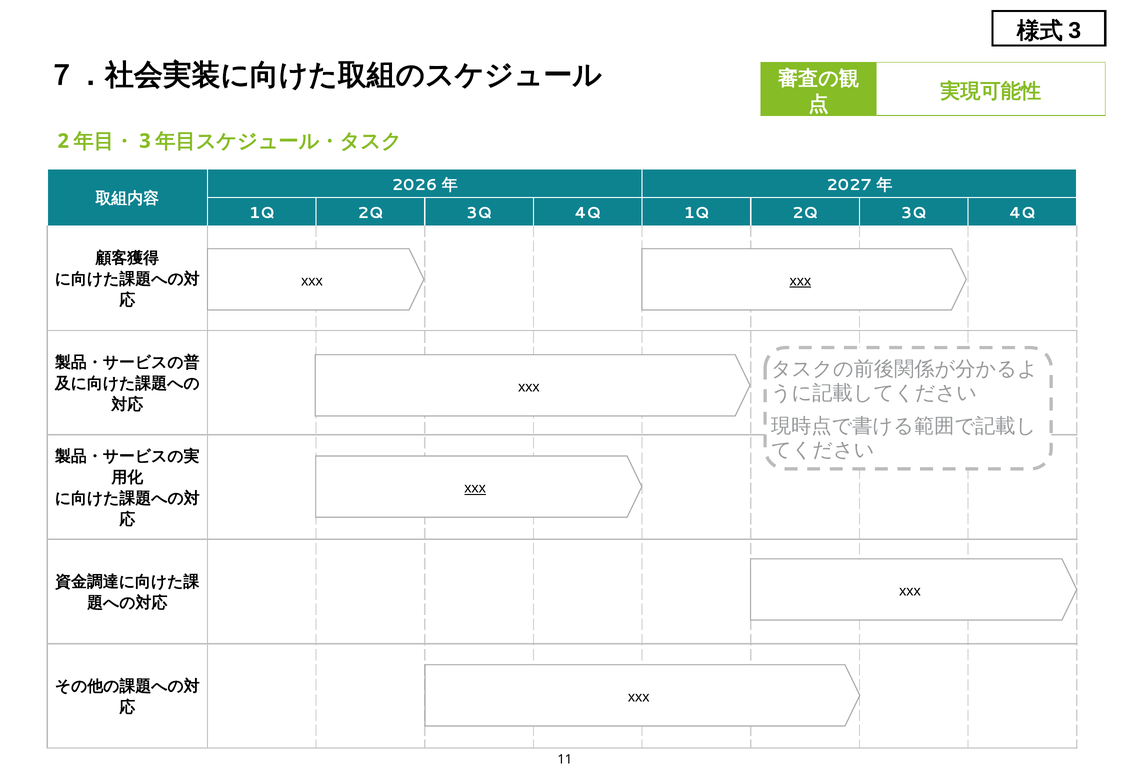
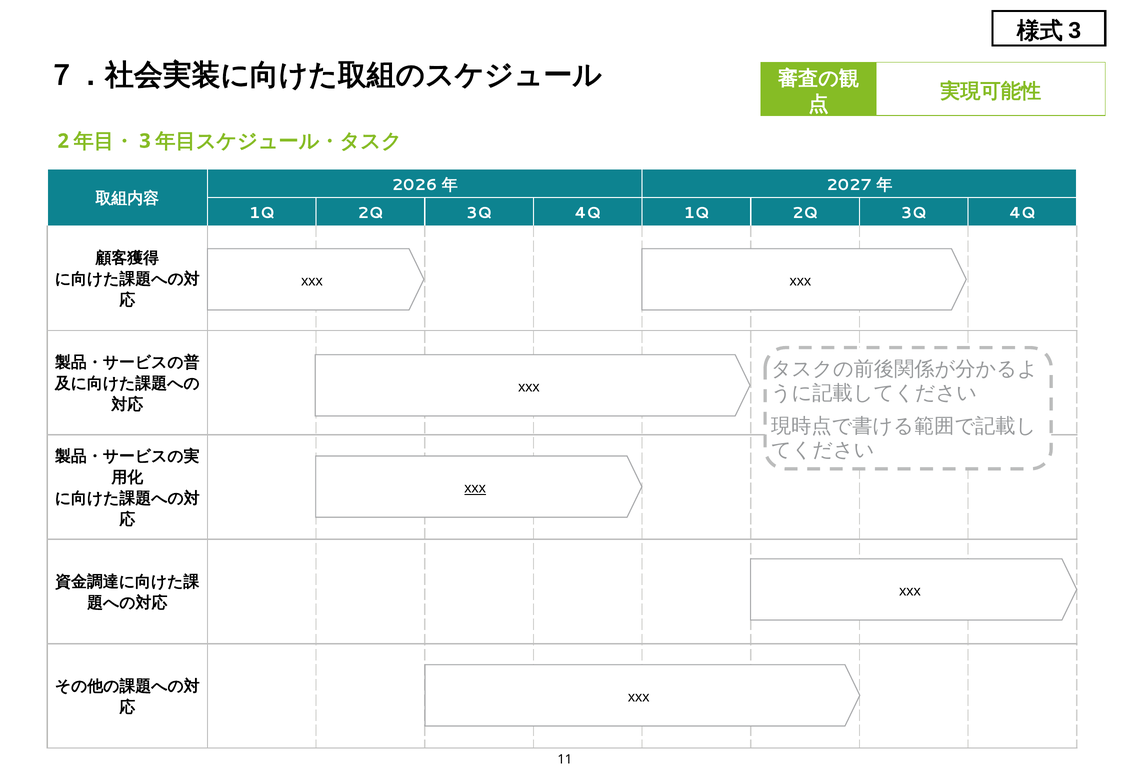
xxx underline: present -> none (800, 281)
